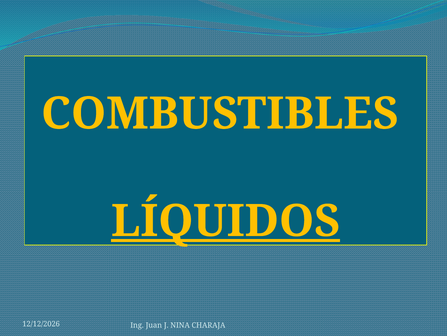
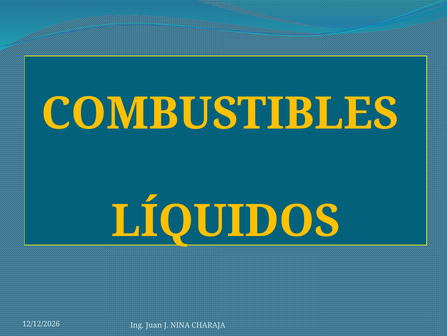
LÍQUIDOS underline: present -> none (226, 221)
